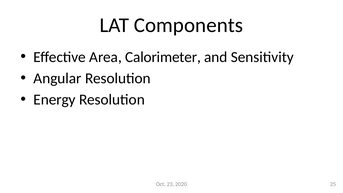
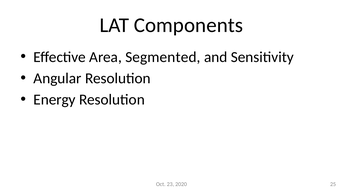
Calorimeter: Calorimeter -> Segmented (163, 57)
